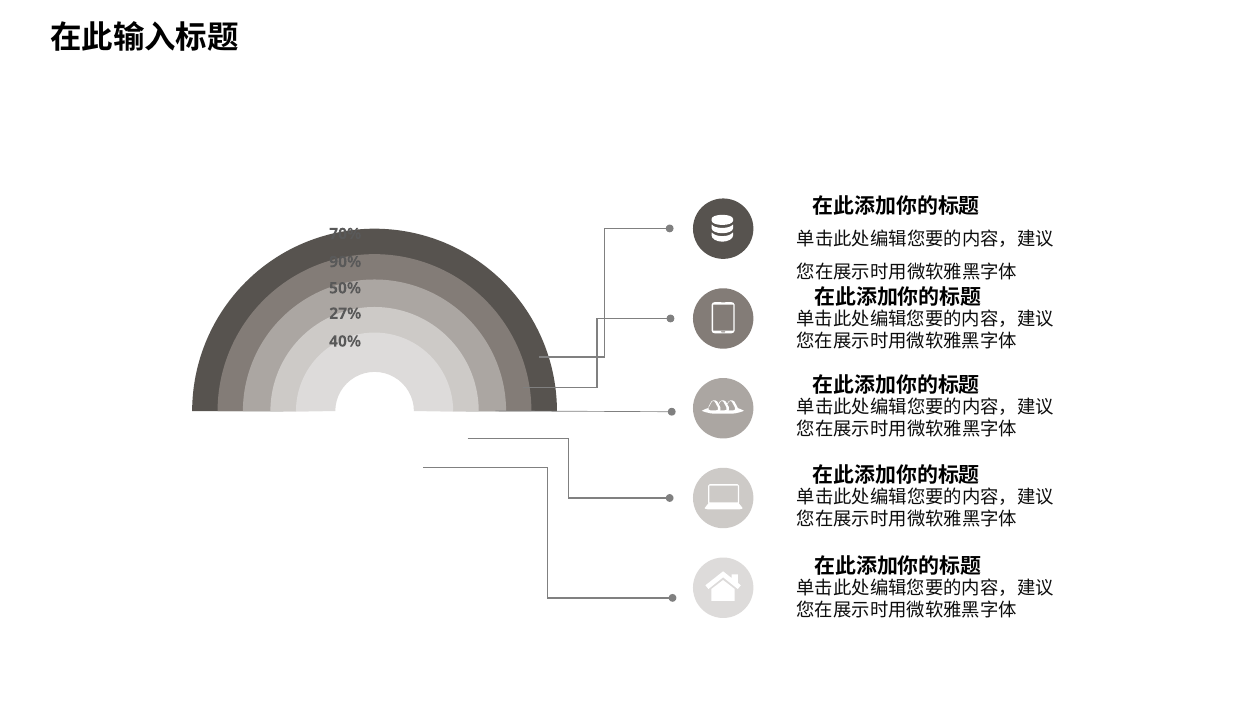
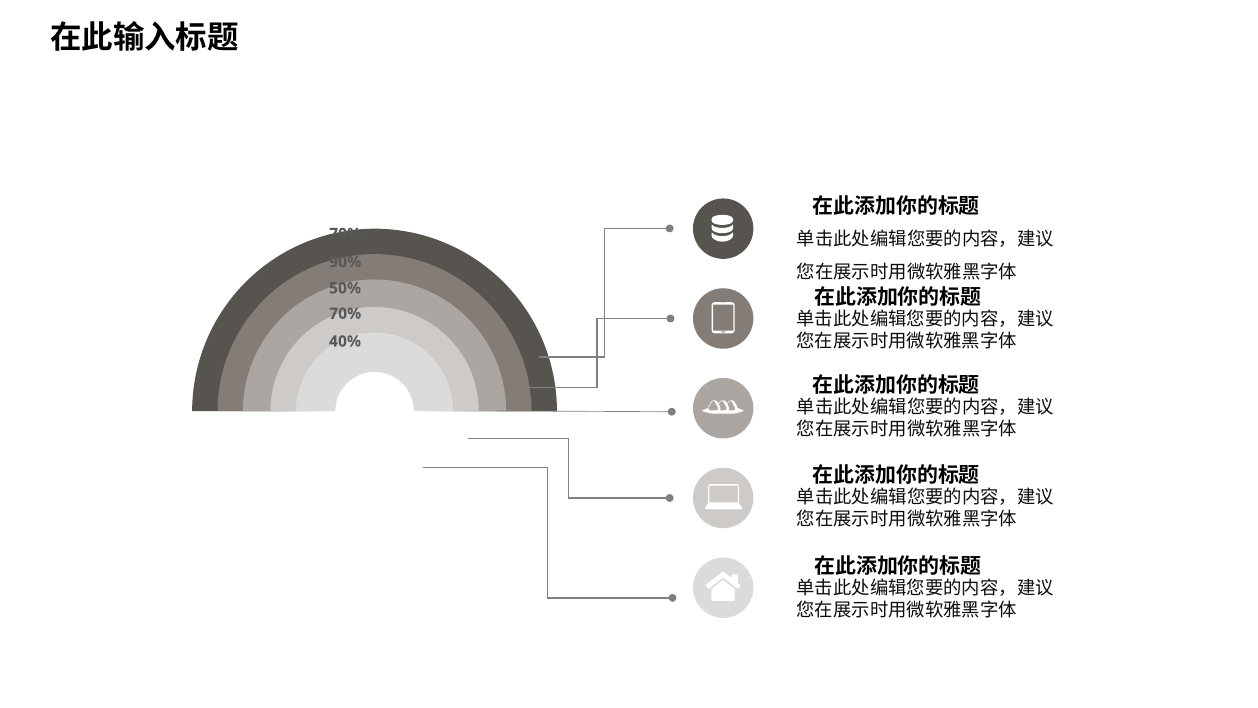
27%: 27% -> 70% (345, 313)
